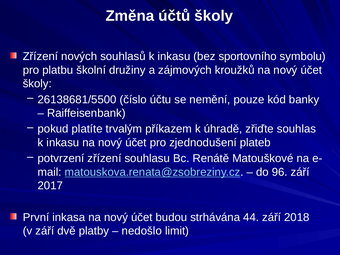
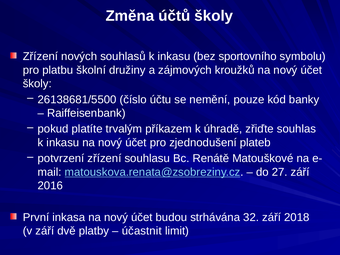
96: 96 -> 27 (280, 172)
2017: 2017 -> 2016 (50, 186)
44: 44 -> 32 (251, 217)
nedošlo: nedošlo -> účastnit (142, 231)
